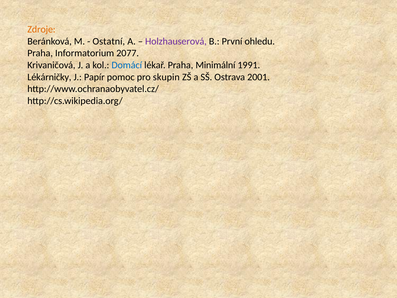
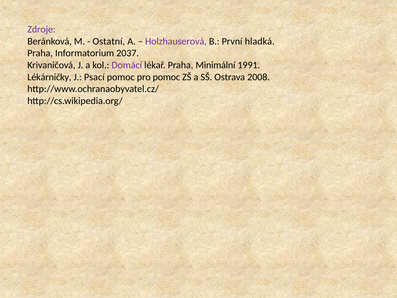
Zdroje colour: orange -> purple (41, 29)
ohledu: ohledu -> hladká (260, 41)
2077: 2077 -> 2037 (128, 53)
Domácí colour: blue -> purple (127, 65)
Papír: Papír -> Psací (94, 77)
pro skupin: skupin -> pomoc (166, 77)
2001: 2001 -> 2008 (259, 77)
